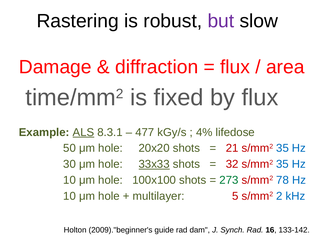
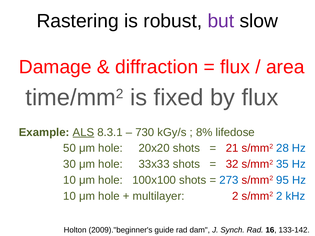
477: 477 -> 730 (145, 132)
4%: 4% -> 8% (204, 132)
21 s/mm2 35: 35 -> 28 (283, 148)
33x33 underline: present -> none (154, 164)
273 colour: green -> blue (229, 180)
78: 78 -> 95 (283, 180)
multilayer 5: 5 -> 2 (235, 196)
